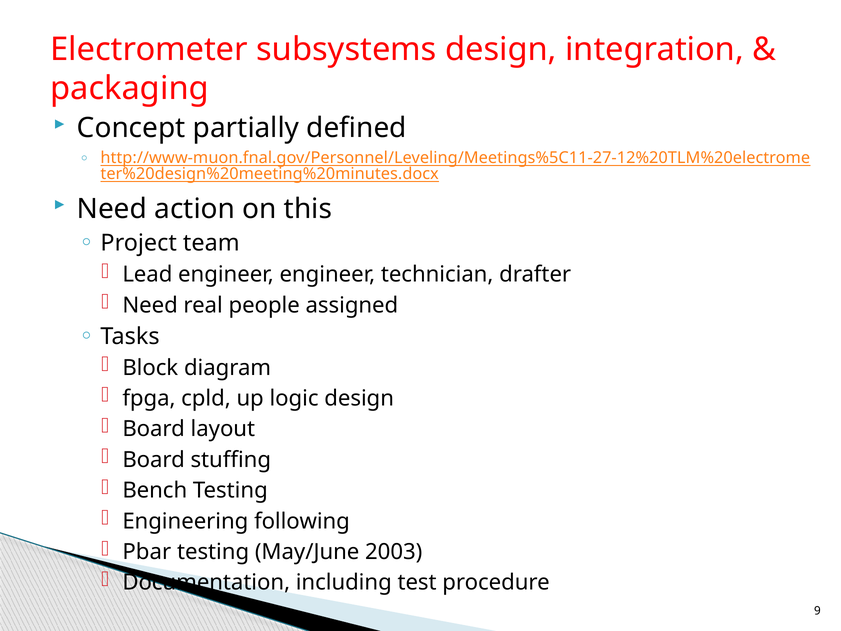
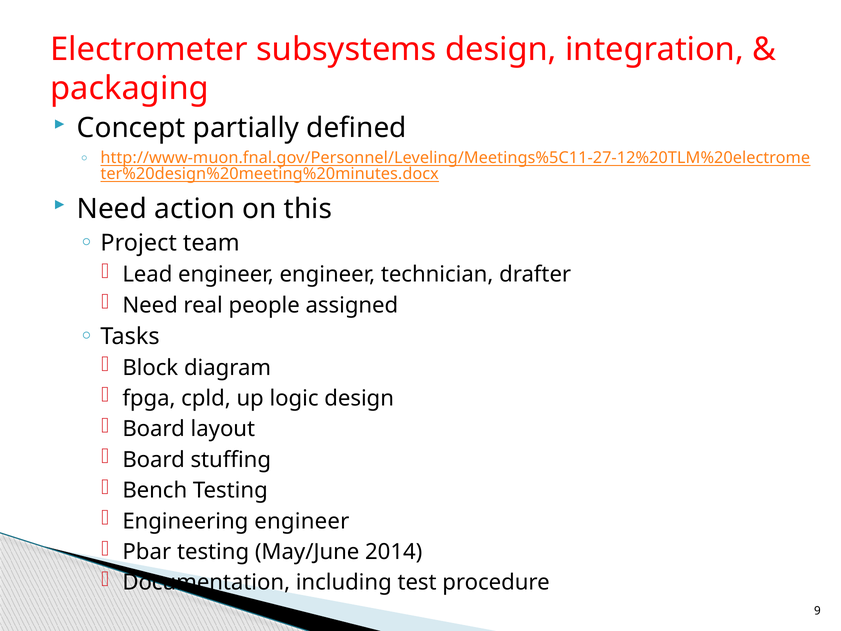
Engineering following: following -> engineer (302, 521)
2003: 2003 -> 2014 (394, 552)
